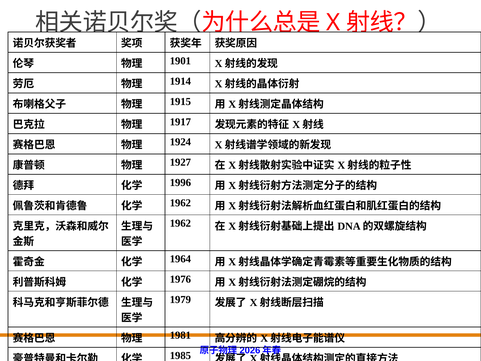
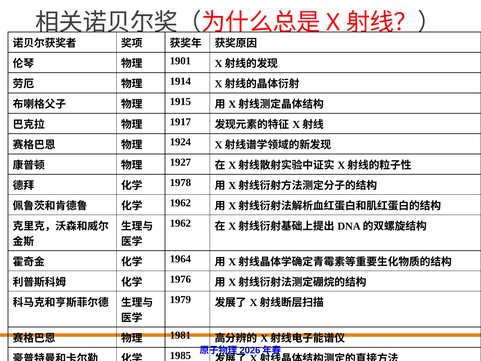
1996: 1996 -> 1978 (180, 183)
